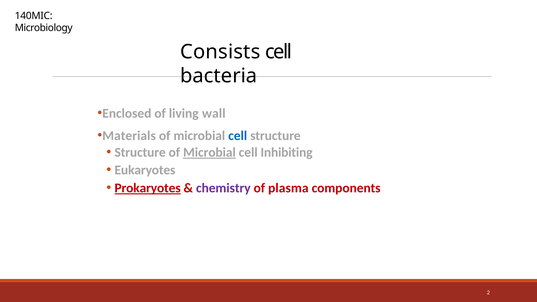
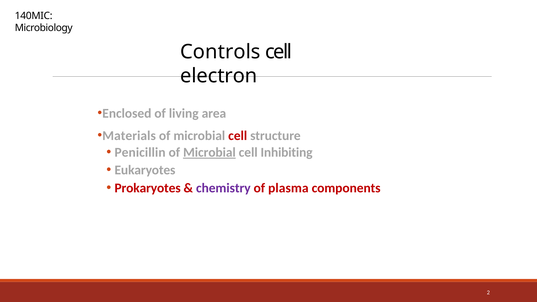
Consists: Consists -> Controls (220, 52)
bacteria: bacteria -> electron (219, 76)
wall: wall -> area (214, 113)
cell colour: blue -> red (238, 136)
Structure: Structure -> Penicillin (140, 152)
Prokaryotes underline: present -> none (148, 188)
